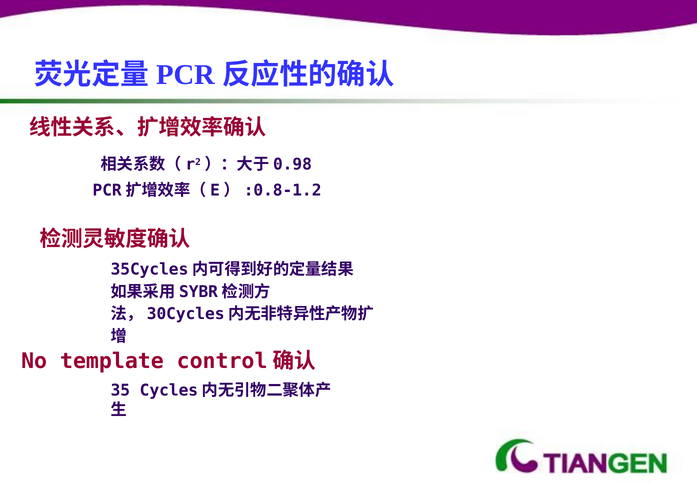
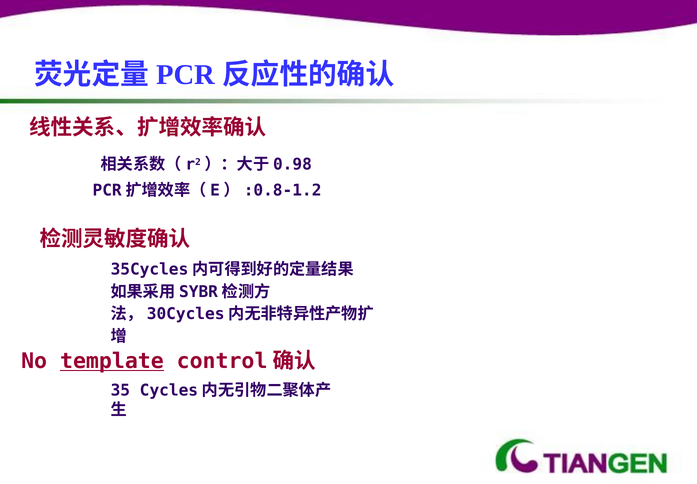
template underline: none -> present (112, 362)
